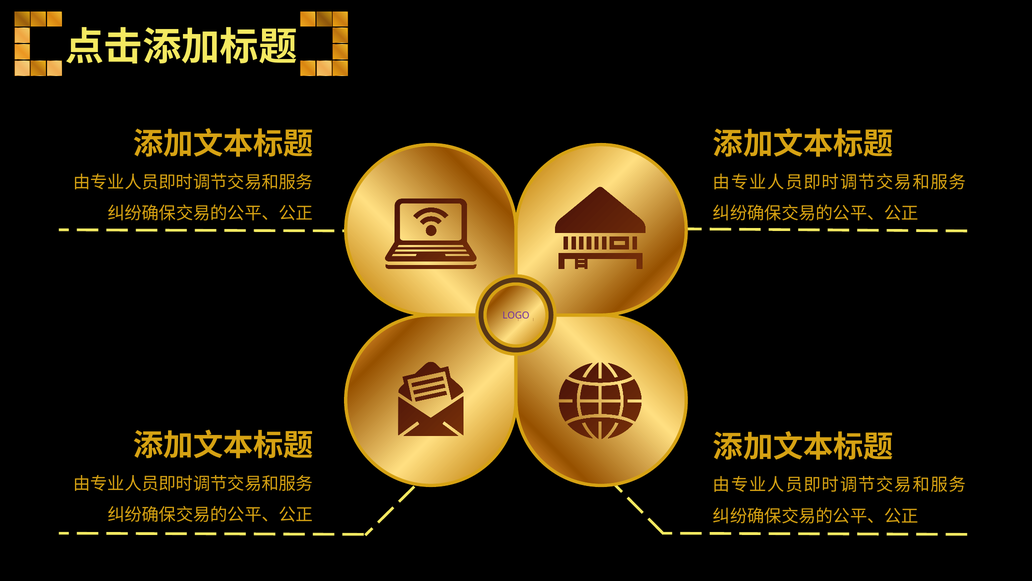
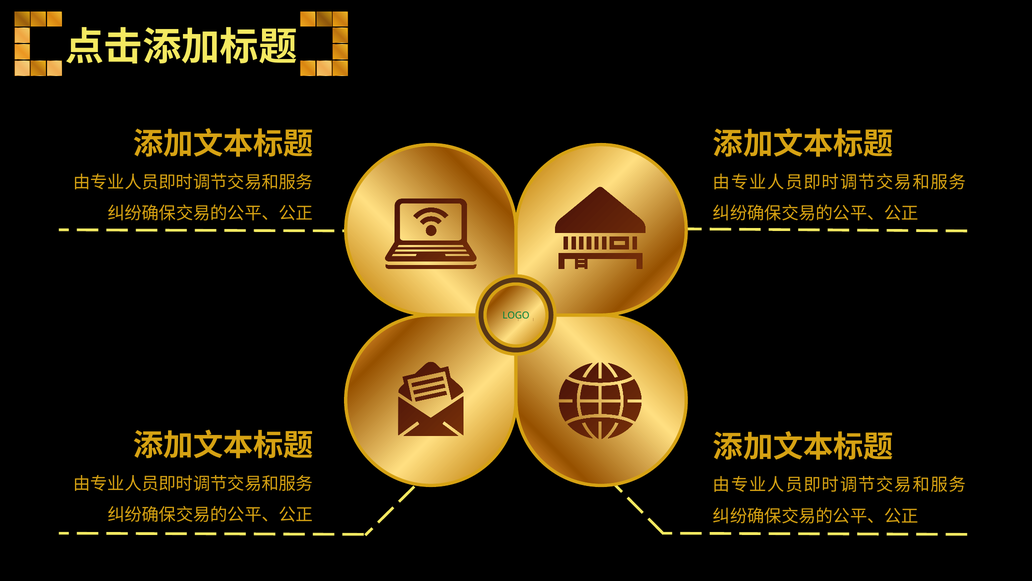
LOGO colour: purple -> green (516, 315)
